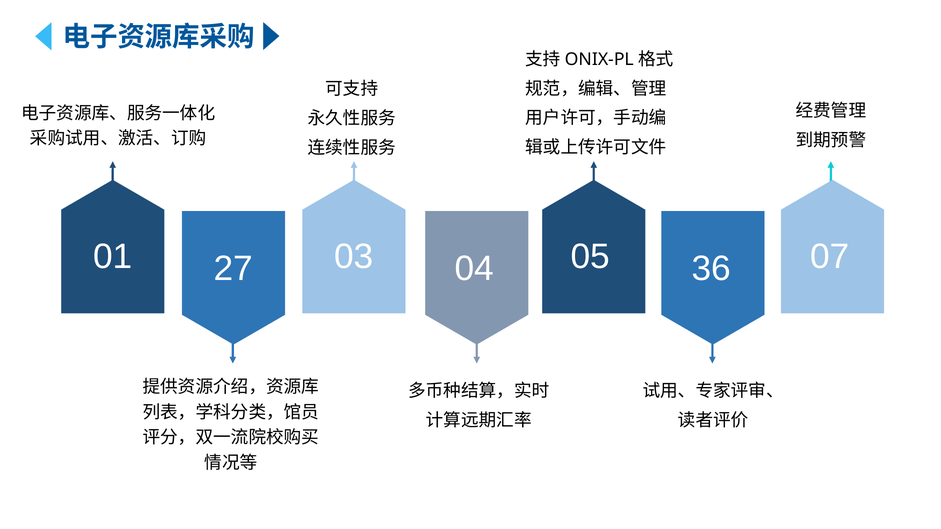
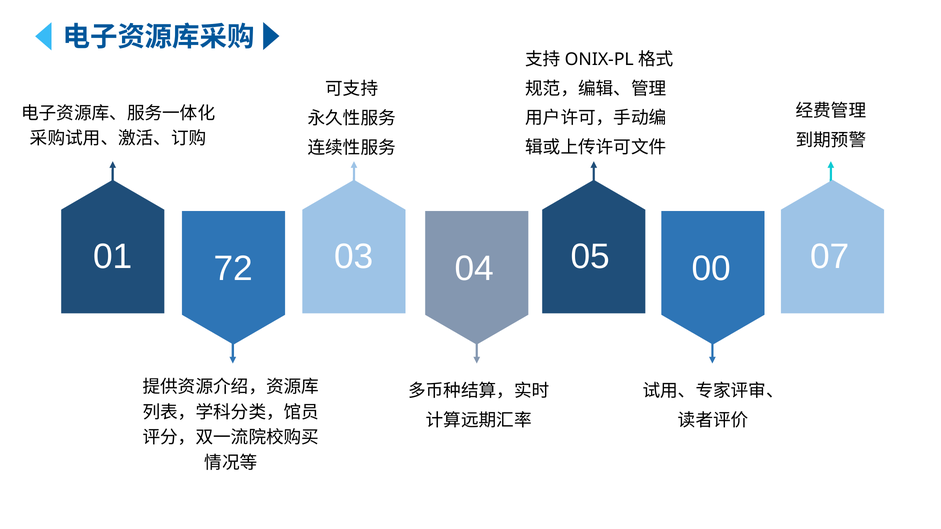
27: 27 -> 72 (233, 269)
36: 36 -> 00 (711, 269)
